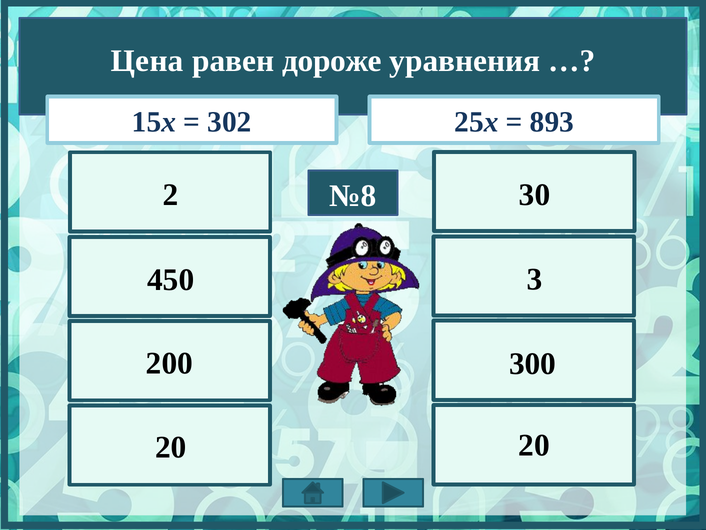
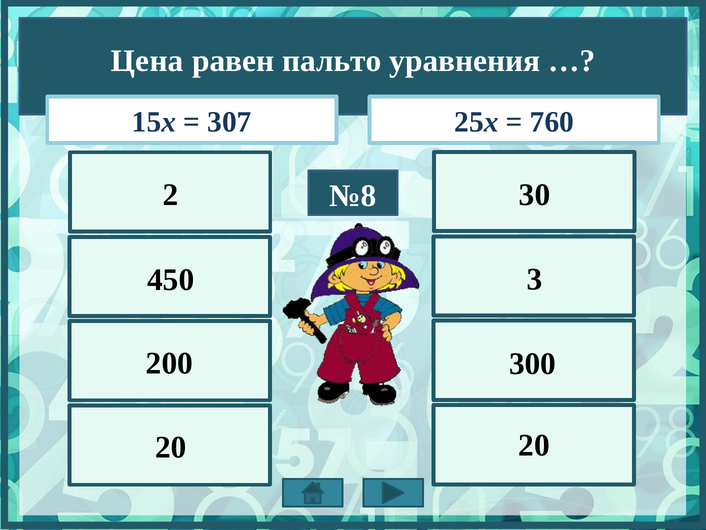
дороже: дороже -> пальто (332, 61)
302: 302 -> 307 (229, 122)
893: 893 -> 760 (552, 122)
